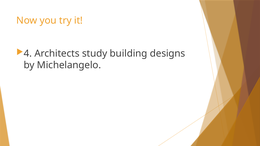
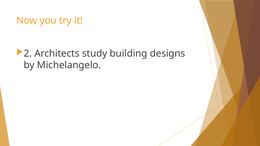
4: 4 -> 2 (28, 54)
